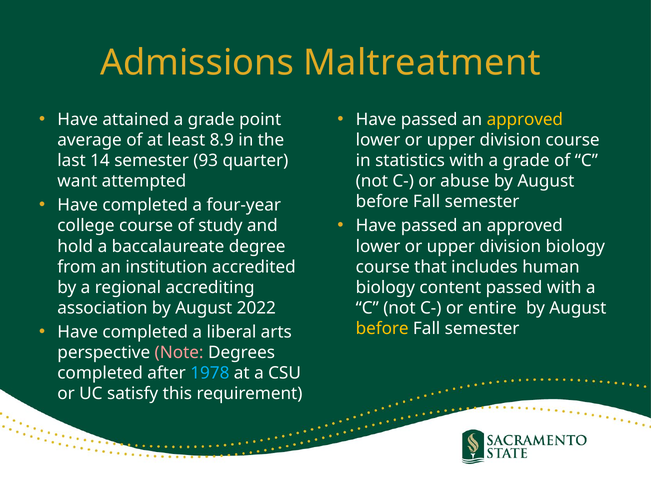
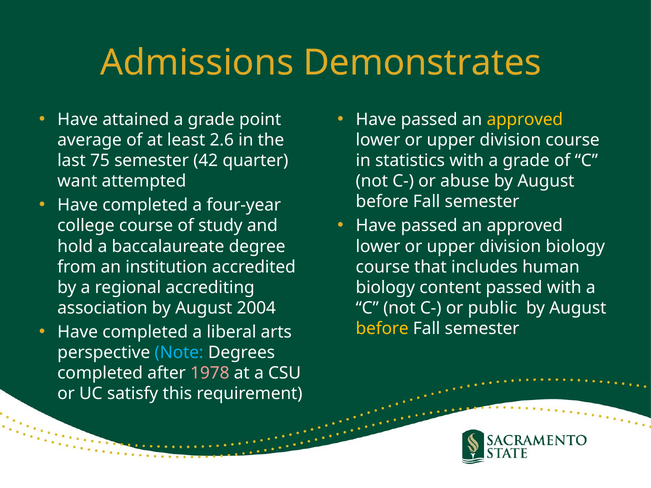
Maltreatment: Maltreatment -> Demonstrates (422, 63)
8.9: 8.9 -> 2.6 (222, 140)
14: 14 -> 75 (100, 161)
93: 93 -> 42 (206, 161)
2022: 2022 -> 2004 (256, 308)
entire: entire -> public (492, 308)
Note colour: pink -> light blue (179, 353)
1978 colour: light blue -> pink (210, 373)
